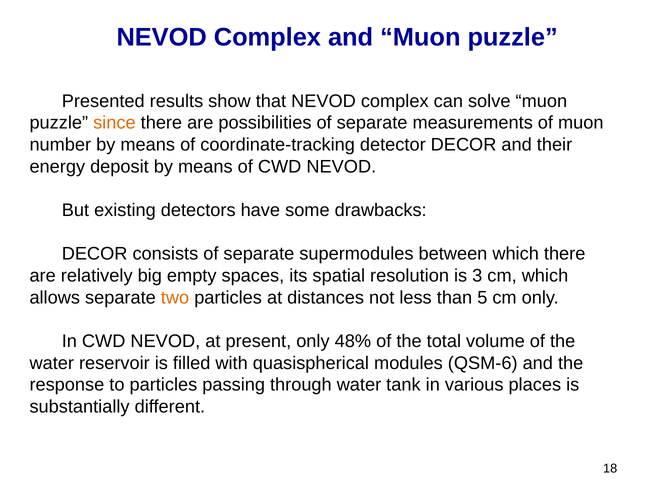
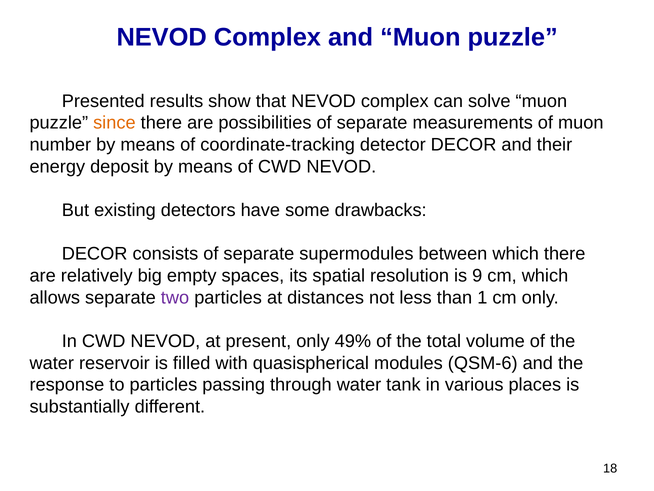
3: 3 -> 9 (477, 275)
two colour: orange -> purple (175, 297)
5: 5 -> 1 (482, 297)
48%: 48% -> 49% (353, 341)
